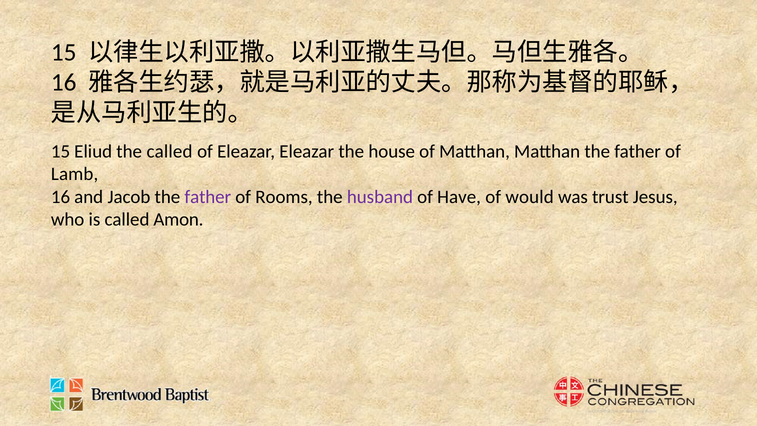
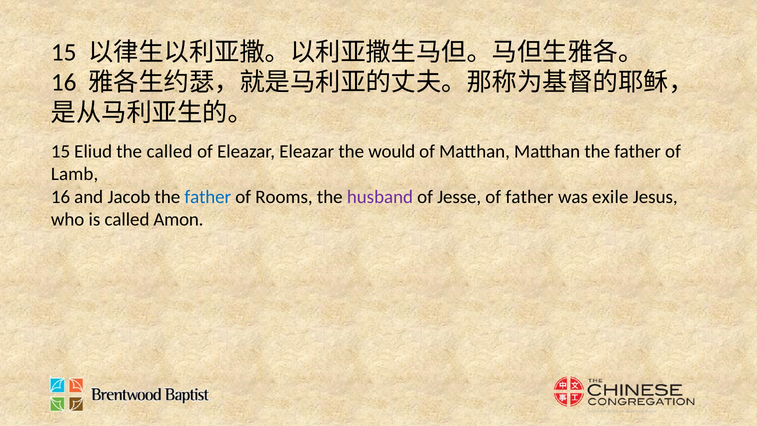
house: house -> would (392, 151)
father colour: purple -> blue (208, 197)
Have: Have -> Jesse (459, 197)
of would: would -> father (530, 197)
trust: trust -> exile (610, 197)
